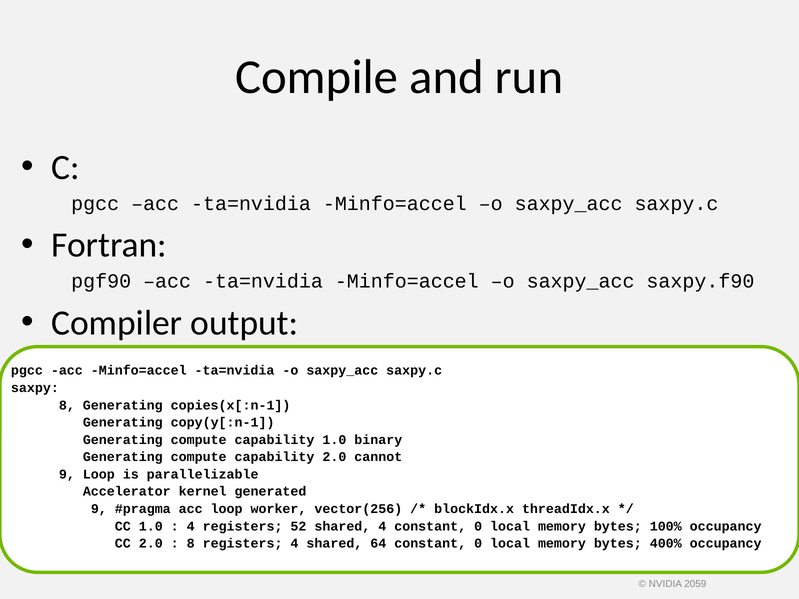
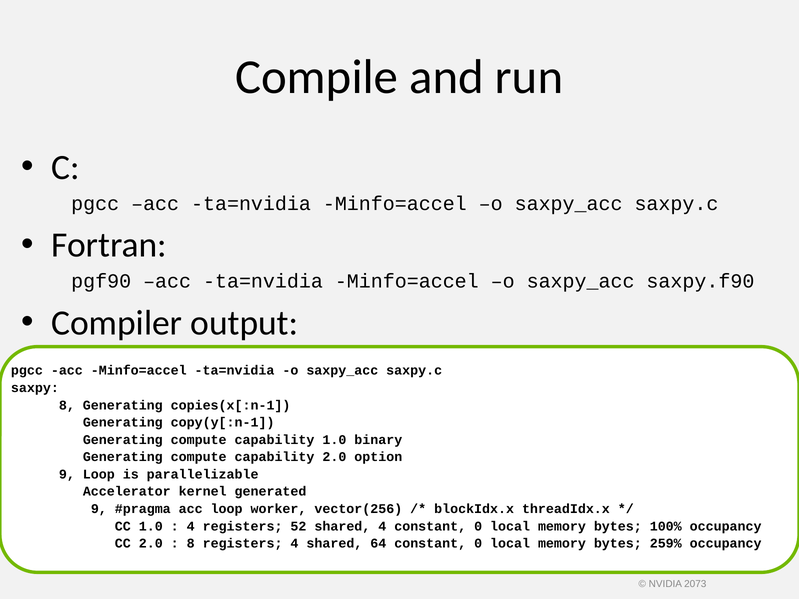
cannot: cannot -> option (378, 457)
400%: 400% -> 259% (666, 544)
2059: 2059 -> 2073 (695, 584)
